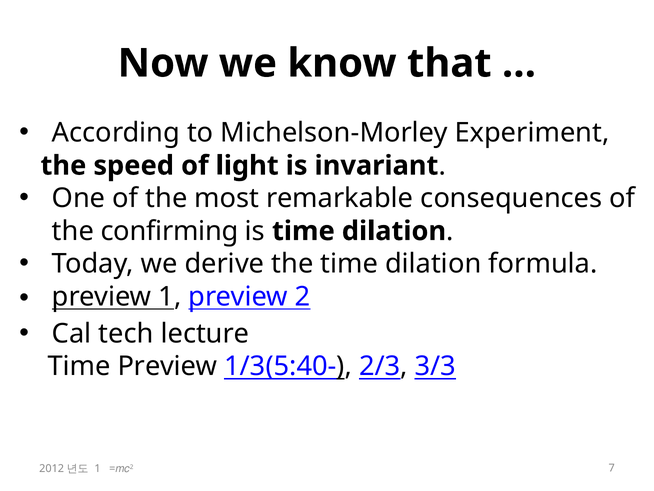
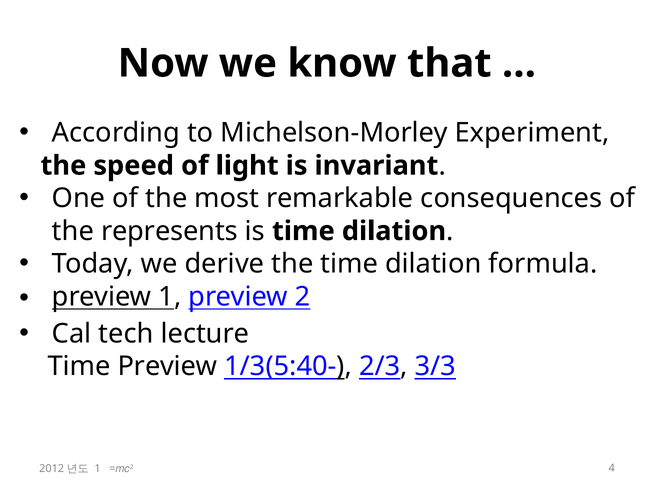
confirming: confirming -> represents (169, 231)
7: 7 -> 4 (612, 468)
